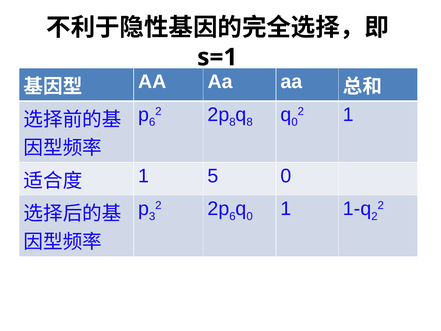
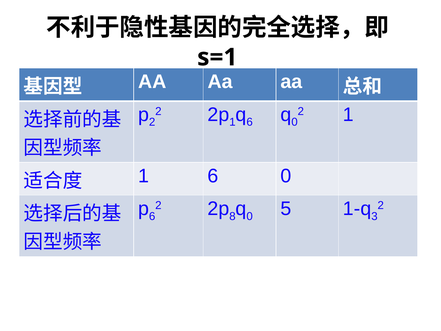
6: 6 -> 2 (152, 122)
8: 8 -> 1 (232, 122)
8: 8 -> 6 (250, 122)
1 5: 5 -> 6 (213, 176)
3: 3 -> 6 (152, 216)
6: 6 -> 8 (232, 216)
0 1: 1 -> 5 (286, 209)
2: 2 -> 3 (374, 216)
